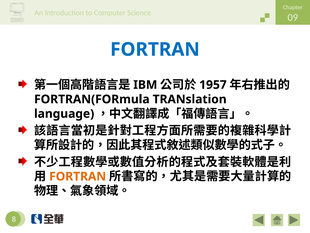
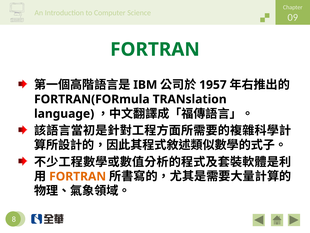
FORTRAN colour: blue -> green (155, 49)
